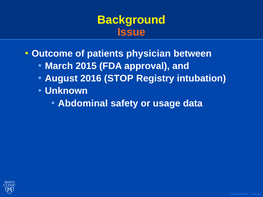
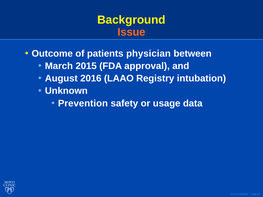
STOP: STOP -> LAAO (119, 79)
Abdominal: Abdominal -> Prevention (83, 103)
